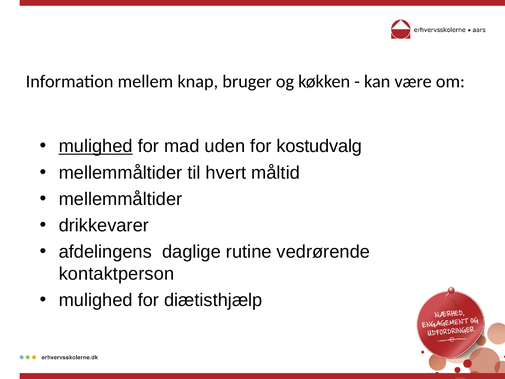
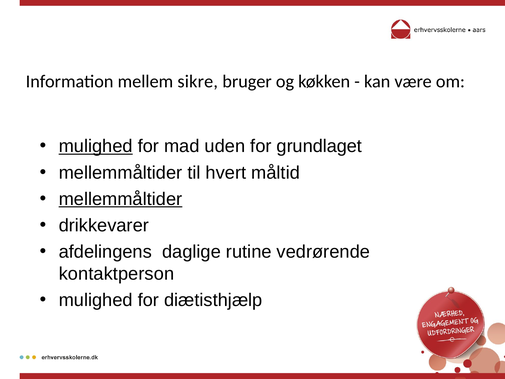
knap: knap -> sikre (198, 82)
kostudvalg: kostudvalg -> grundlaget (319, 146)
mellemmåltider underline: none -> present (120, 199)
